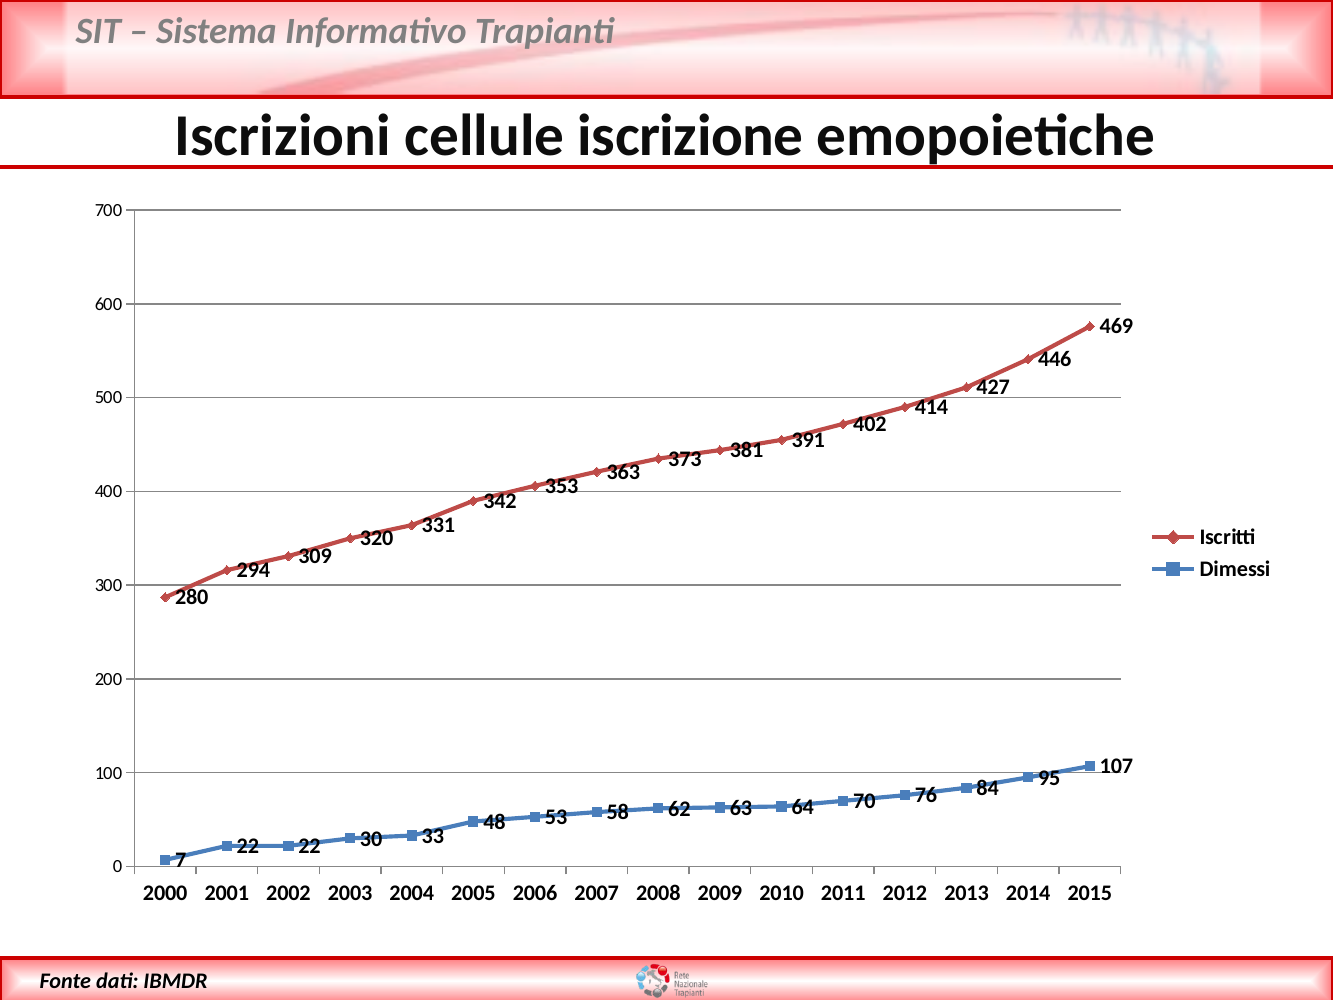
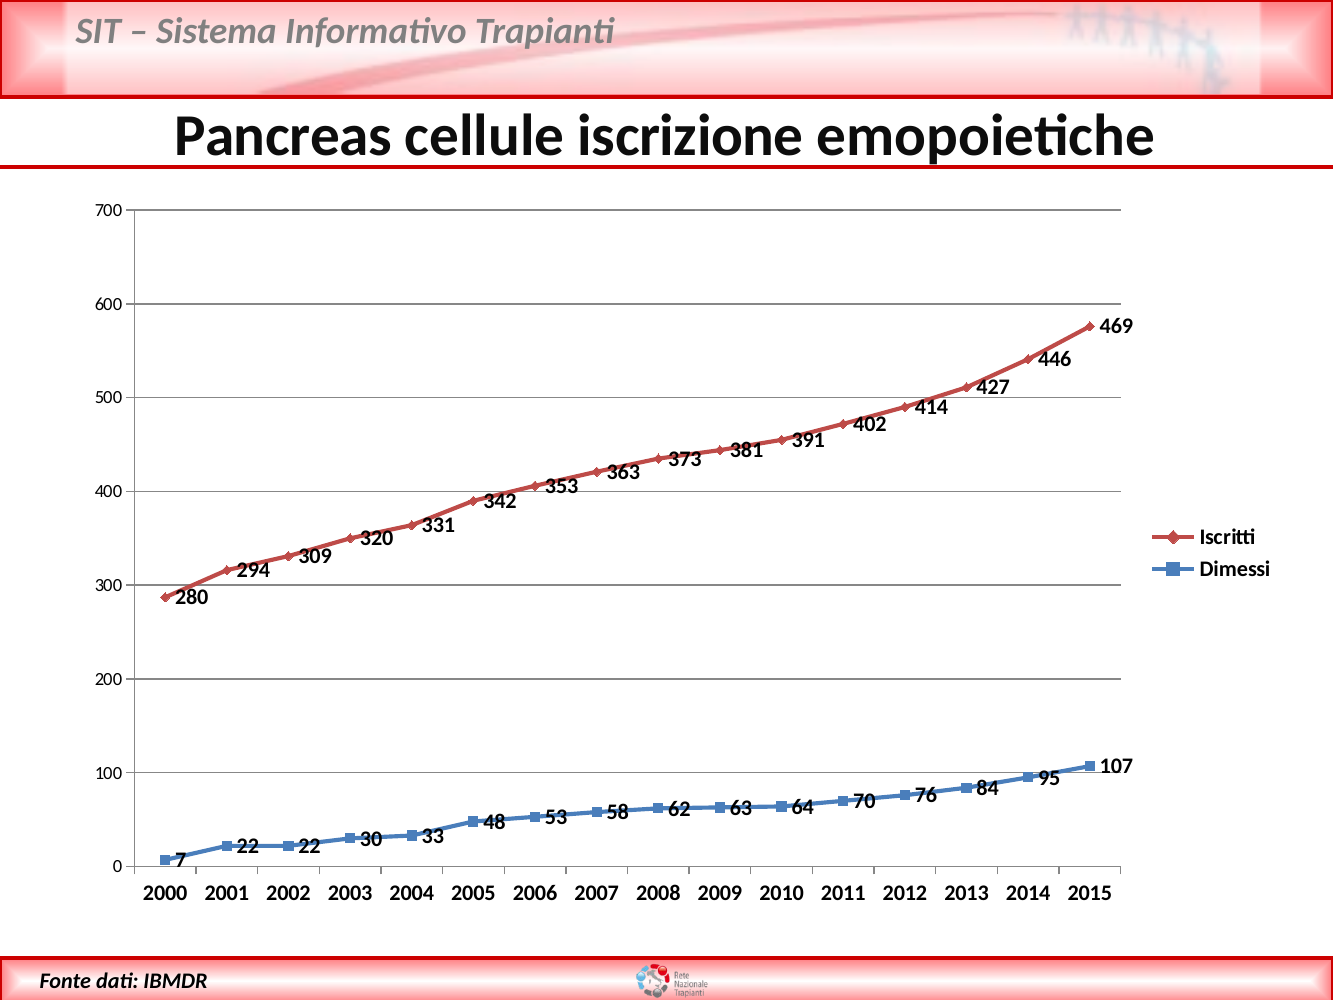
Iscrizioni: Iscrizioni -> Pancreas (283, 136)
